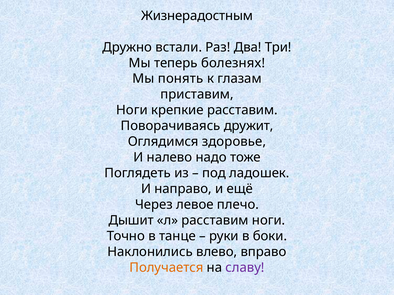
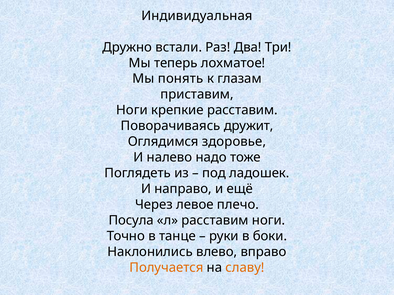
Жизнерадостным: Жизнерадостным -> Индивидуальная (197, 16)
болезнях: болезнях -> лохматое (233, 63)
Дышит: Дышит -> Посула (131, 221)
славу colour: purple -> orange (245, 268)
